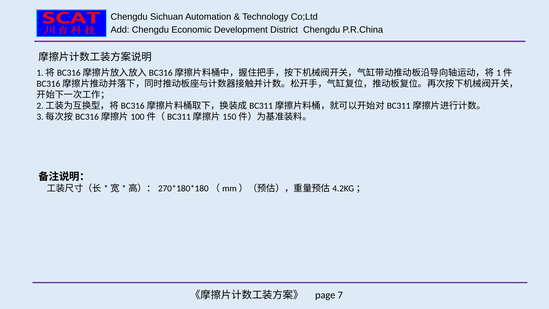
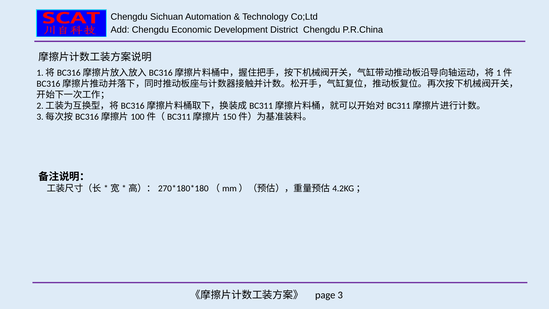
7: 7 -> 3 (340, 295)
